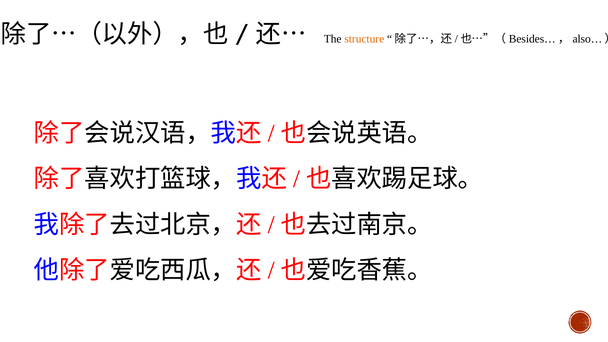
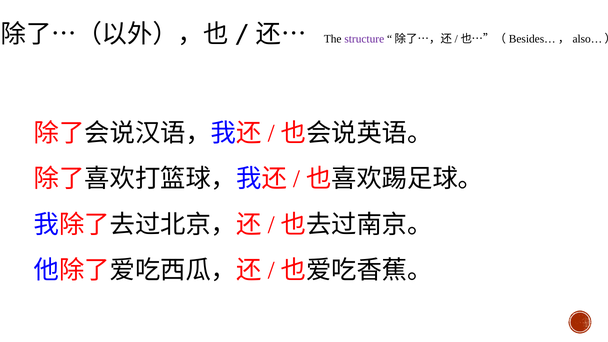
structure colour: orange -> purple (364, 39)
